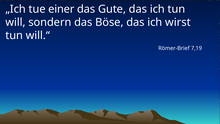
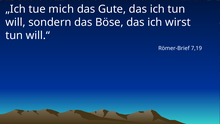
einer: einer -> mich (61, 9)
